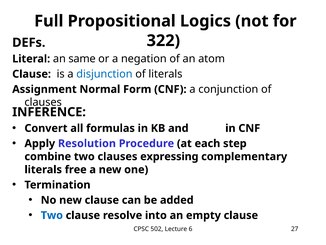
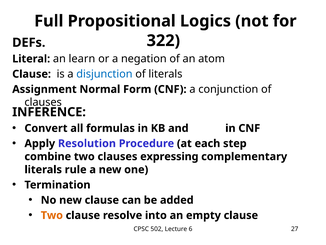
same: same -> learn (82, 59)
free: free -> rule (76, 169)
Two colour: blue -> orange (52, 215)
